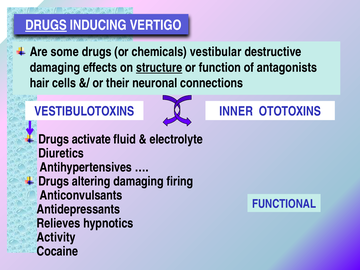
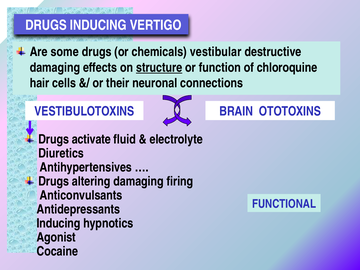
DRUGS underline: present -> none (46, 25)
antagonists: antagonists -> chloroquine (287, 67)
INNER: INNER -> BRAIN (236, 111)
Relieves: Relieves -> Inducing (58, 223)
Activity: Activity -> Agonist (56, 237)
